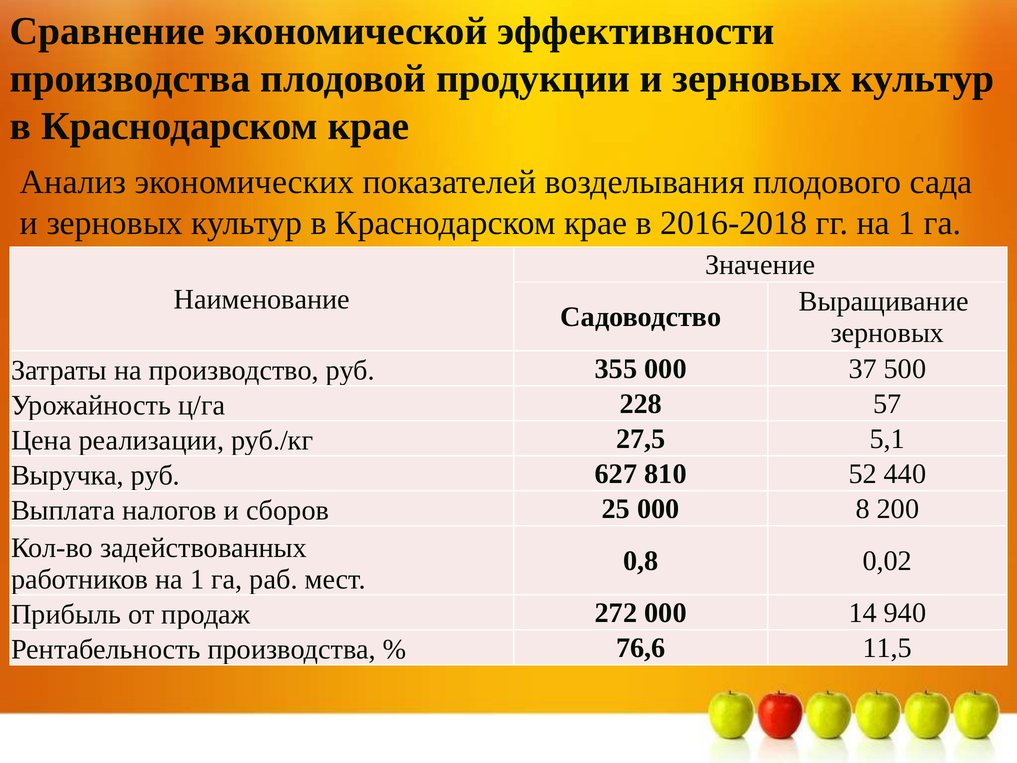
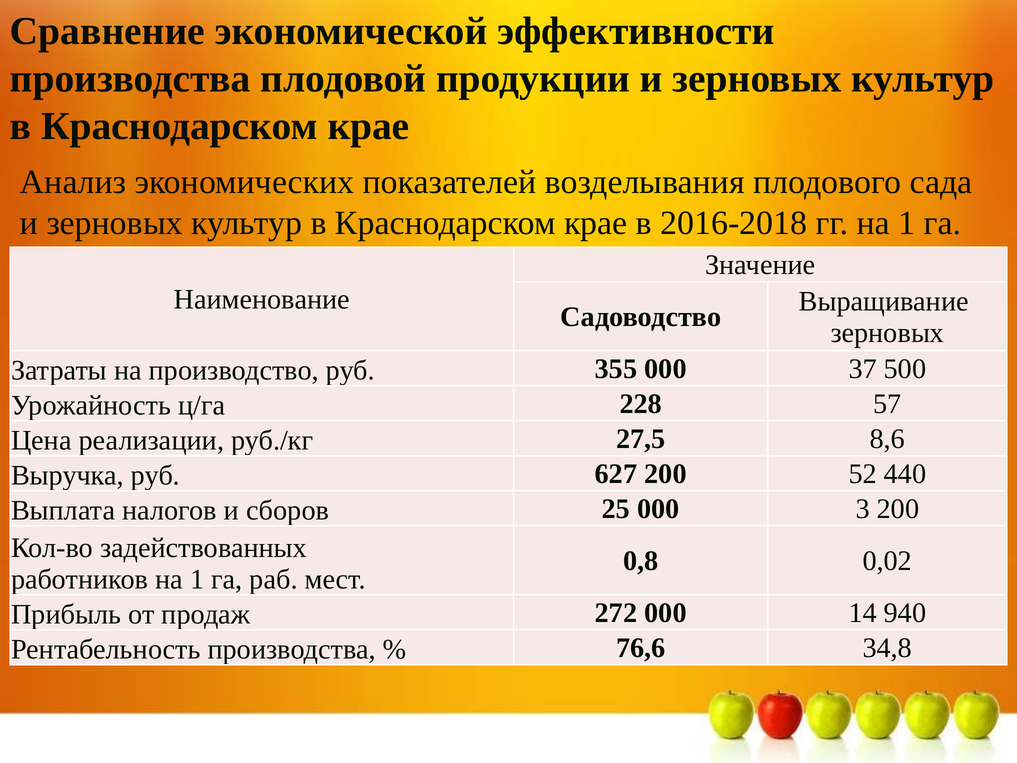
5,1: 5,1 -> 8,6 (887, 439)
627 810: 810 -> 200 (666, 474)
8: 8 -> 3 (863, 509)
11,5: 11,5 -> 34,8 (887, 648)
